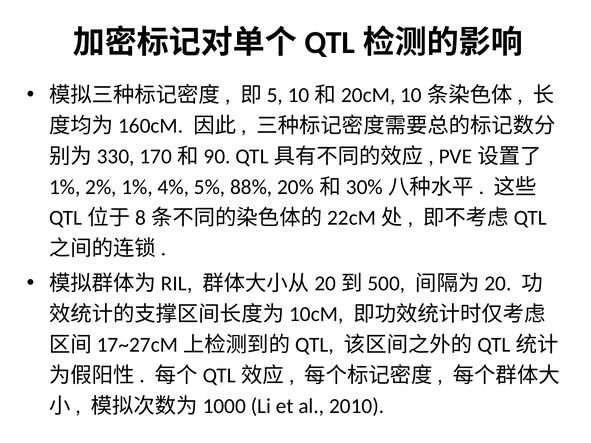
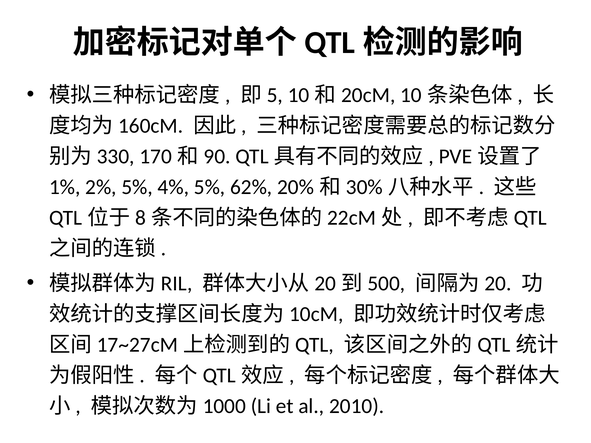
2% 1%: 1% -> 5% (137, 187)
88%: 88% -> 62% (251, 187)
